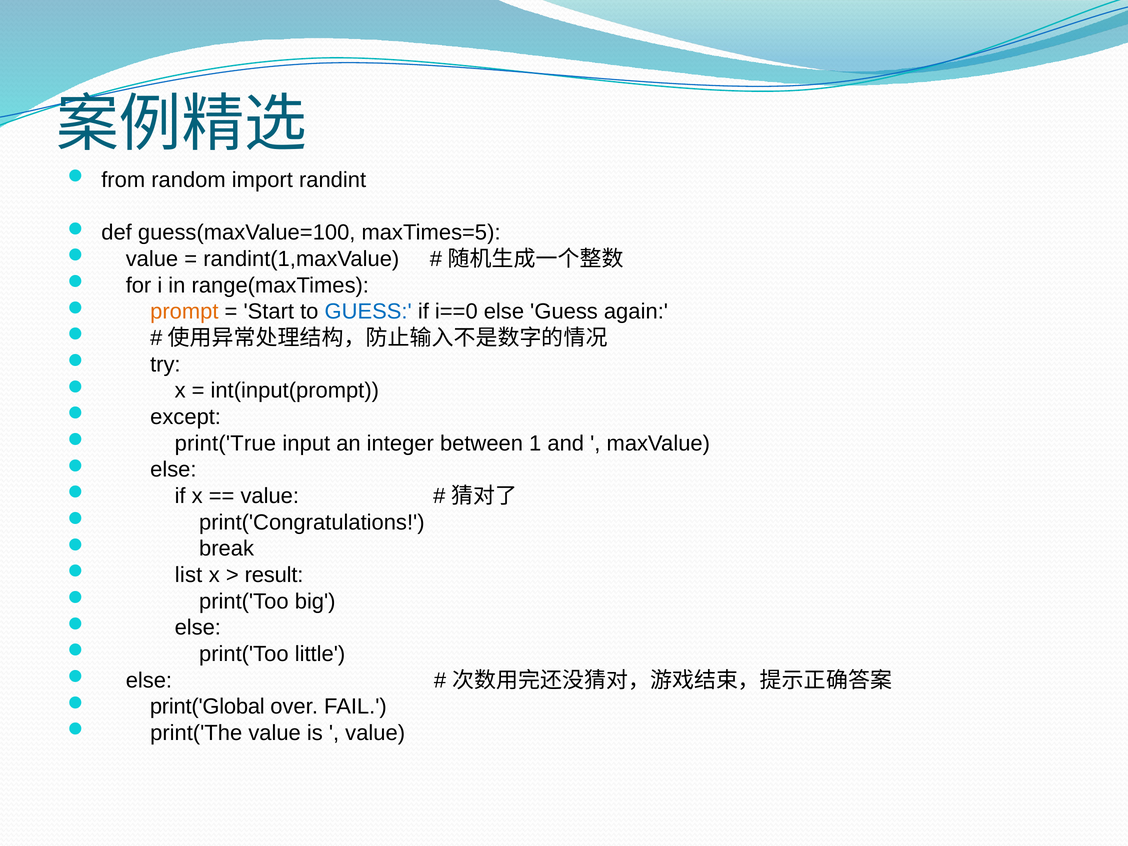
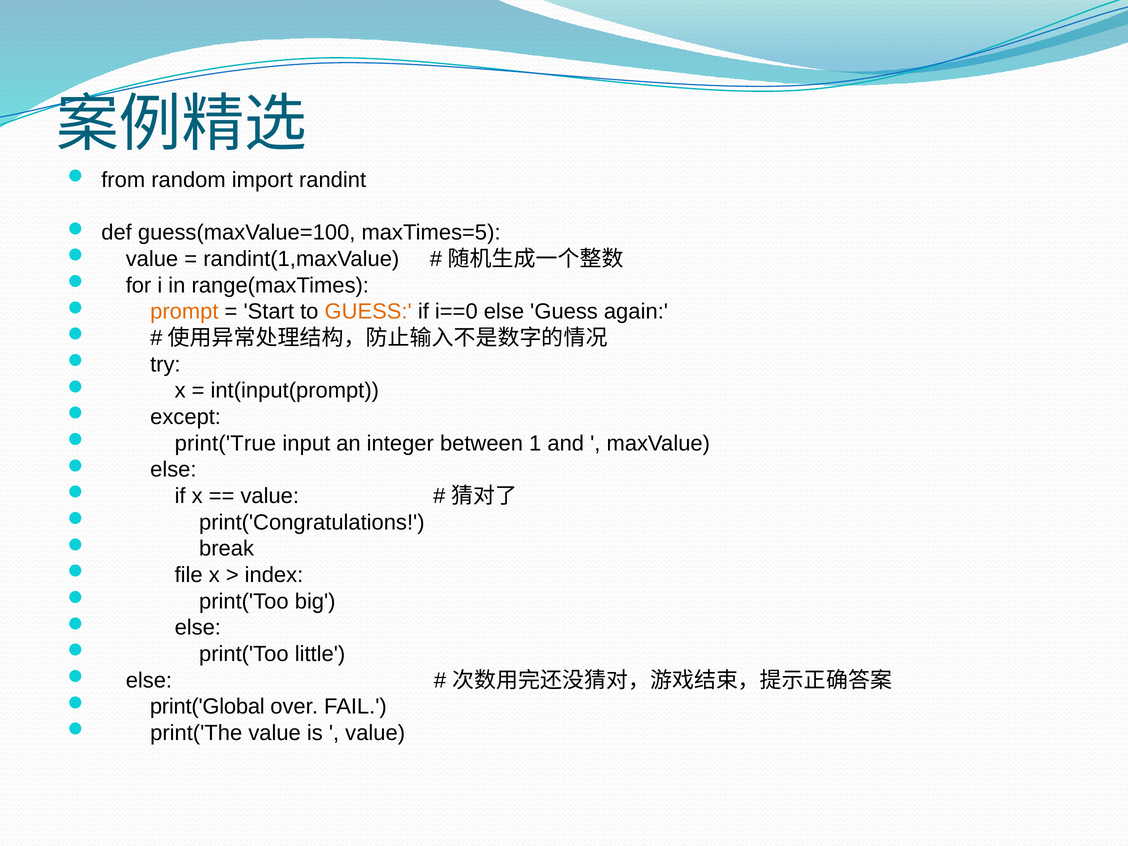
GUESS colour: blue -> orange (368, 312)
list: list -> file (189, 575)
result: result -> index (274, 575)
